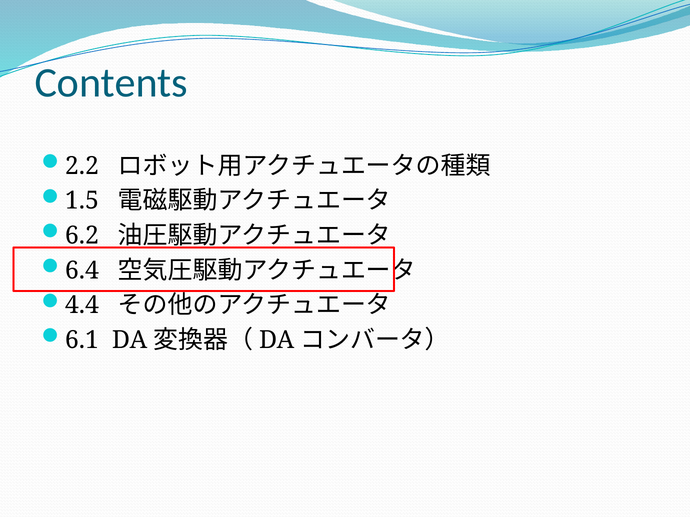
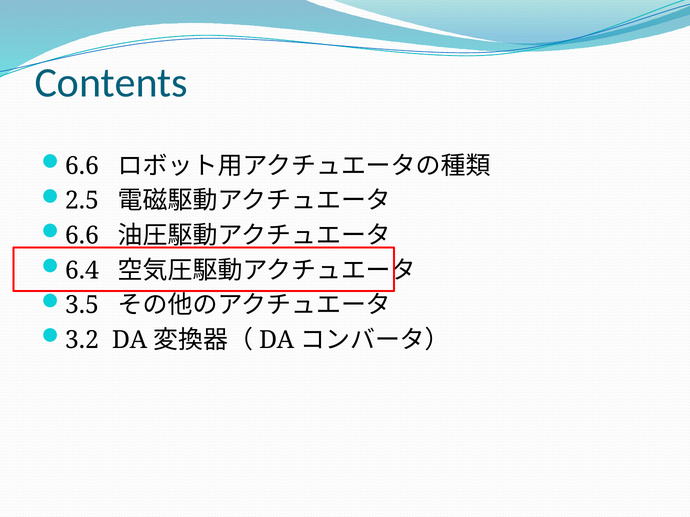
2.2: 2.2 -> 6.6 (82, 166)
1.5: 1.5 -> 2.5 (82, 201)
6.2: 6.2 -> 6.6 (82, 236)
4.4: 4.4 -> 3.5 (82, 306)
6.1: 6.1 -> 3.2 (82, 340)
